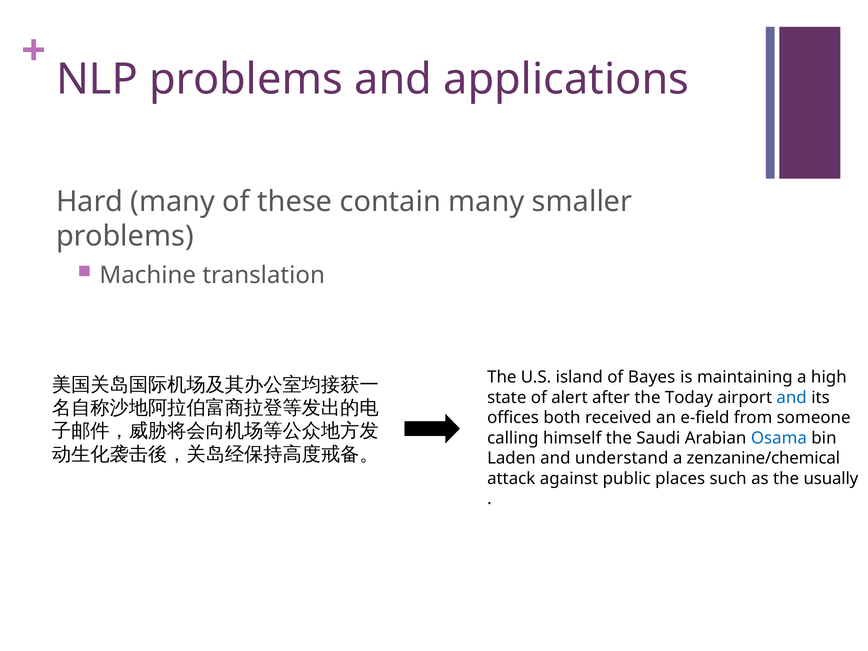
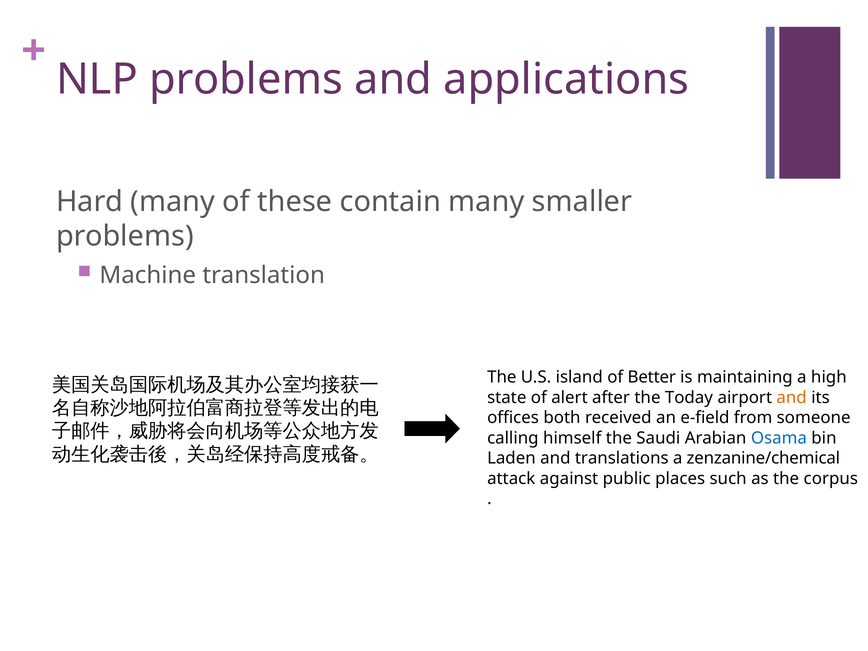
Bayes: Bayes -> Better (652, 377)
and colour: blue -> orange (792, 398)
understand: understand -> translations (622, 458)
usually: usually -> corpus (831, 479)
